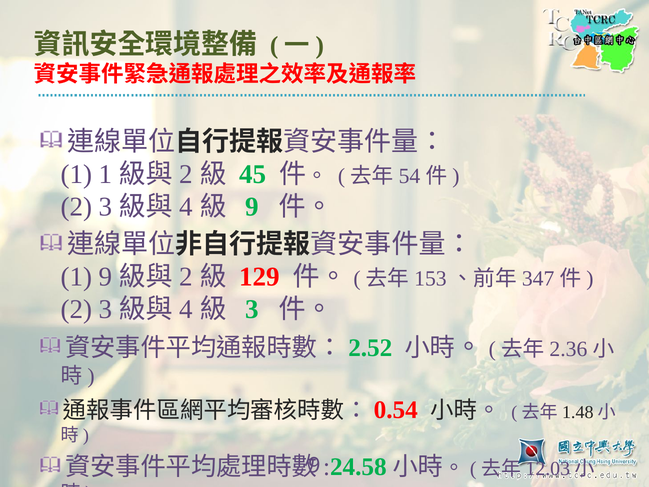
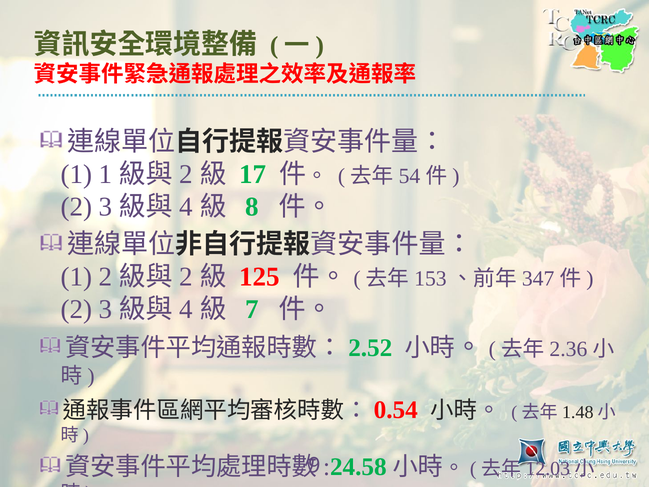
45: 45 -> 17 (253, 174)
9: 9 -> 8 (252, 207)
1 9: 9 -> 2 (106, 277)
129: 129 -> 125 (259, 277)
3: 3 -> 7 (252, 309)
